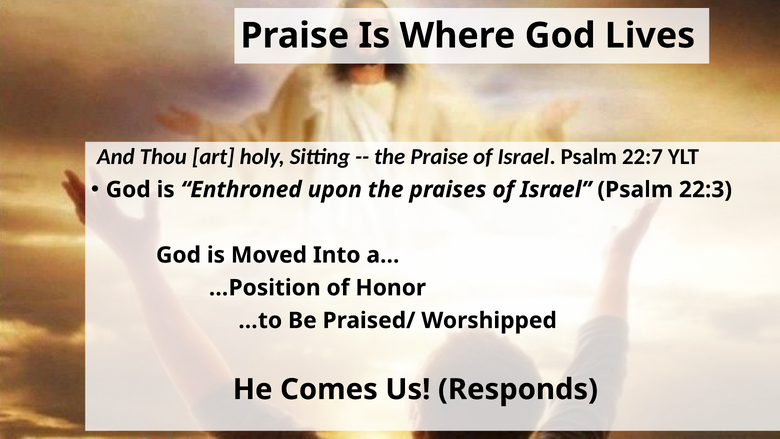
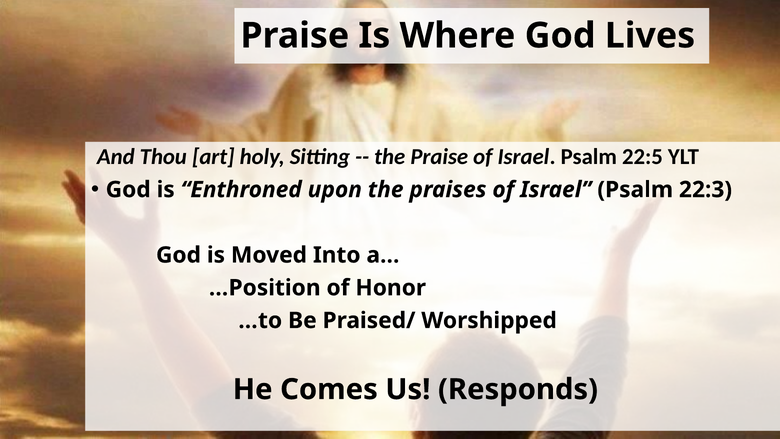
22:7: 22:7 -> 22:5 (642, 157)
